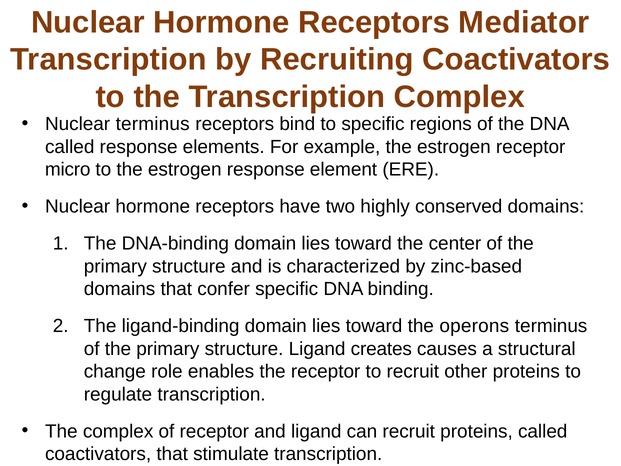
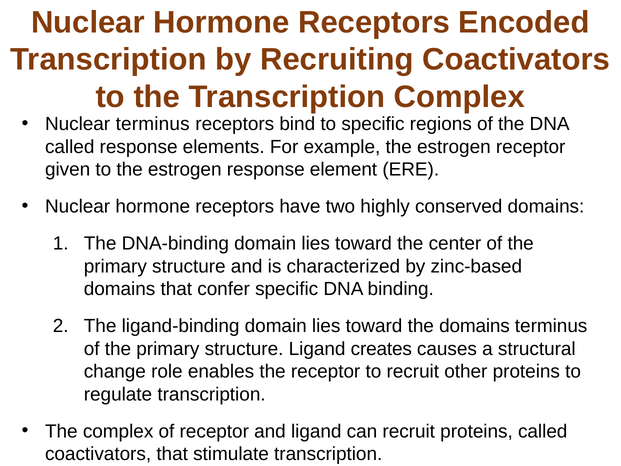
Mediator: Mediator -> Encoded (524, 22)
micro: micro -> given (68, 170)
the operons: operons -> domains (474, 326)
